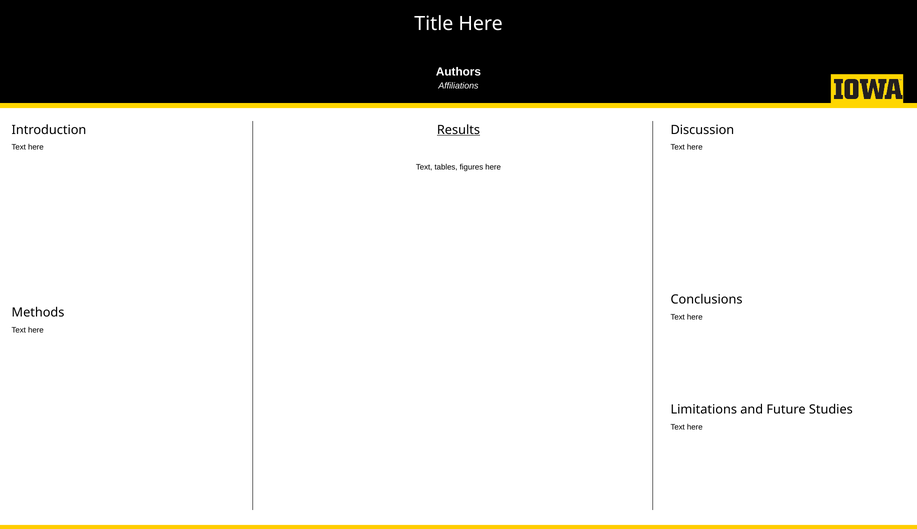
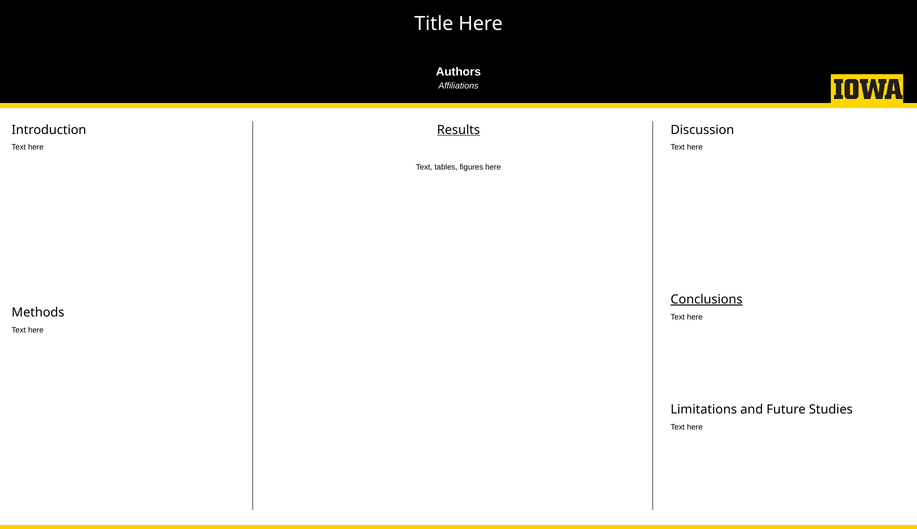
Conclusions underline: none -> present (707, 300)
